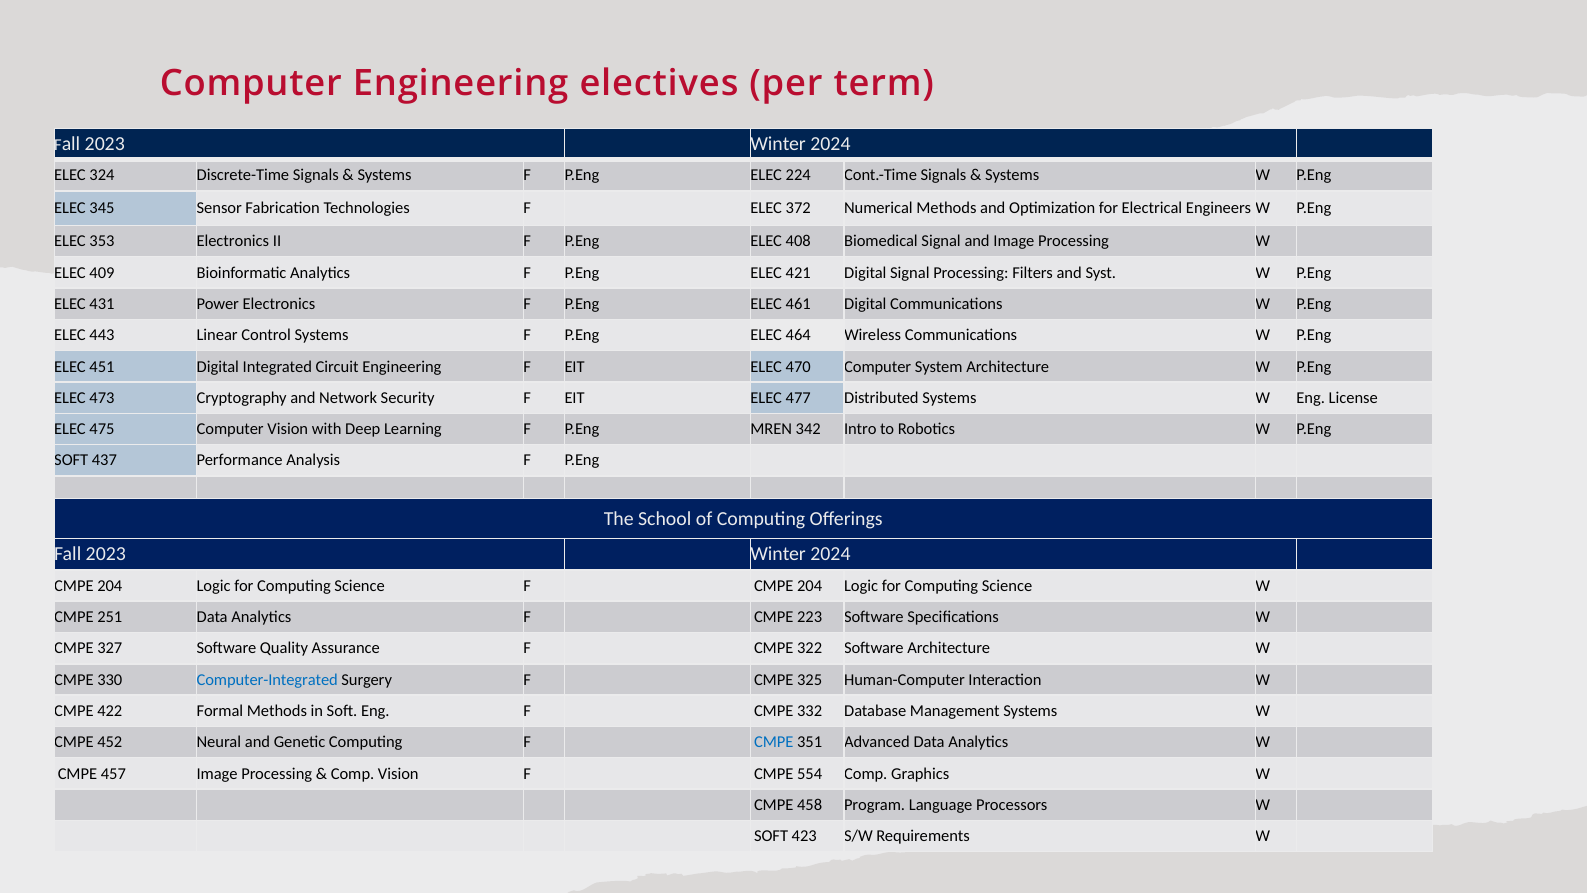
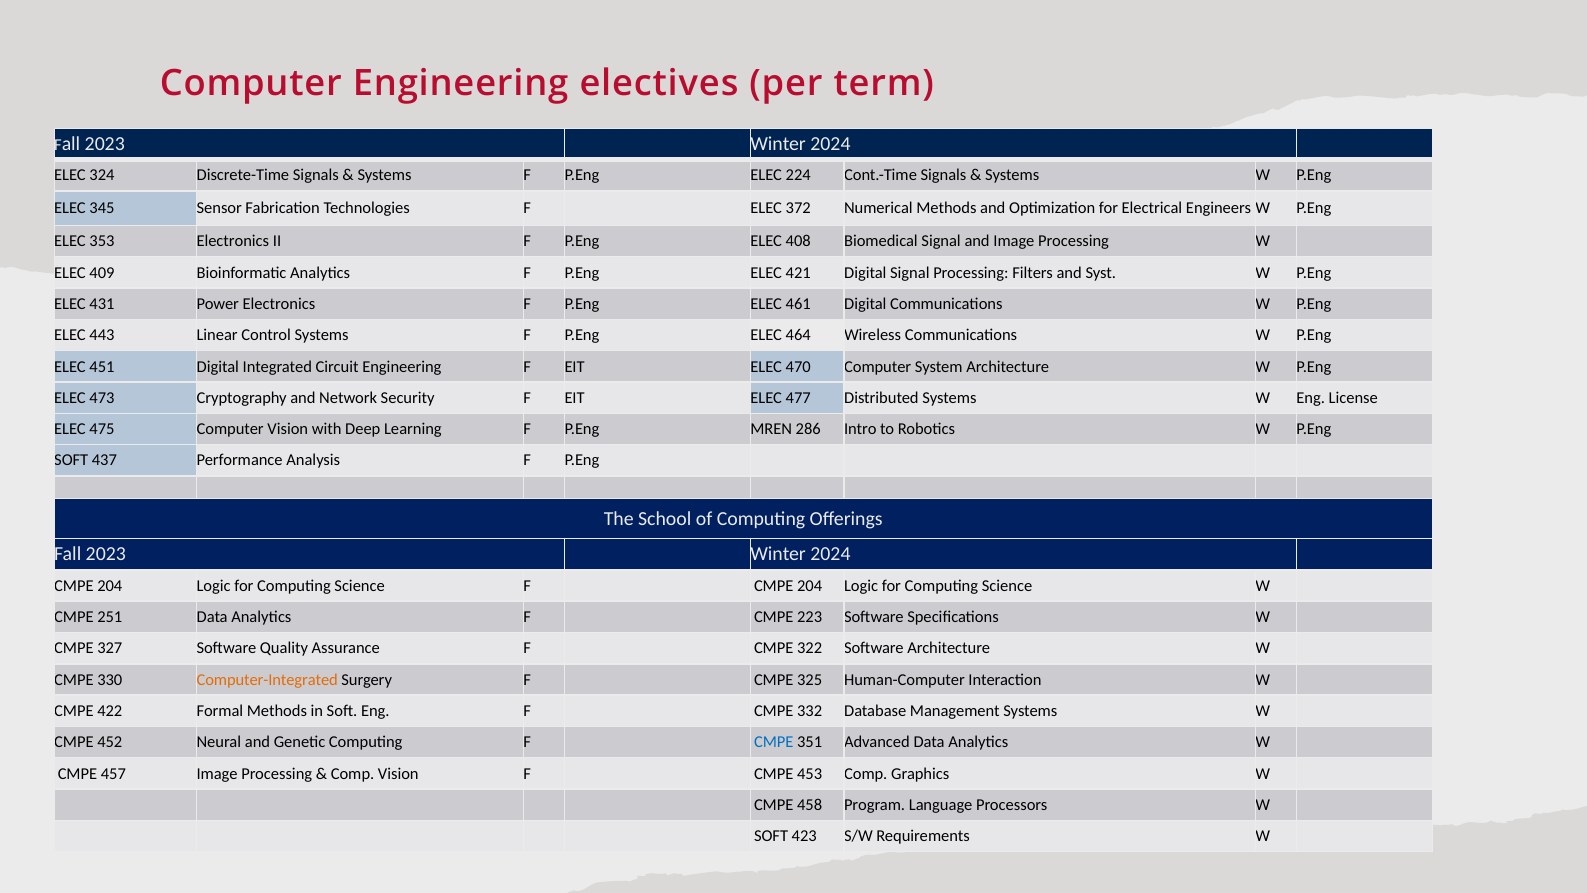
342: 342 -> 286 (808, 429)
Computer-Integrated colour: blue -> orange (267, 679)
554: 554 -> 453 (810, 773)
